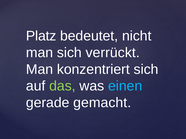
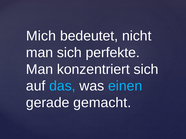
Platz: Platz -> Mich (41, 36)
verrückt: verrückt -> perfekte (113, 53)
das colour: light green -> light blue (62, 86)
